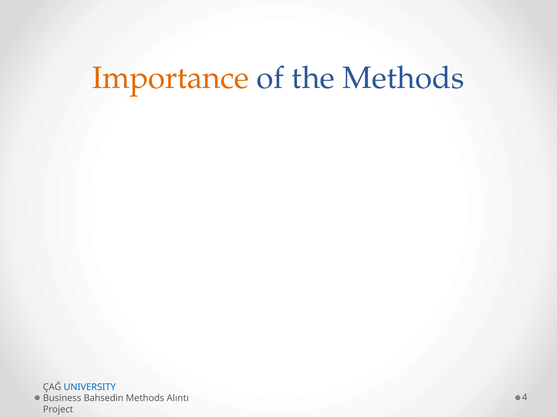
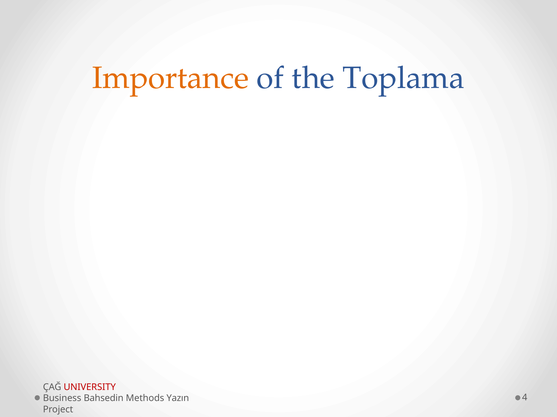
the Methods: Methods -> Toplama (403, 78)
UNIVERSITY colour: blue -> red (90, 388)
Alıntı: Alıntı -> Yazın (178, 399)
